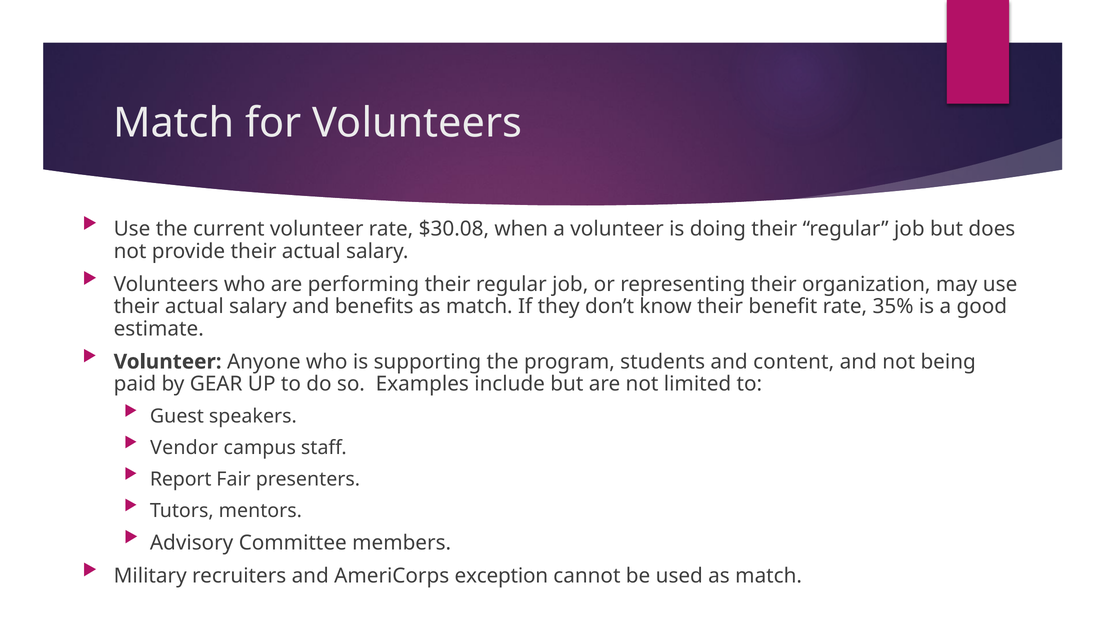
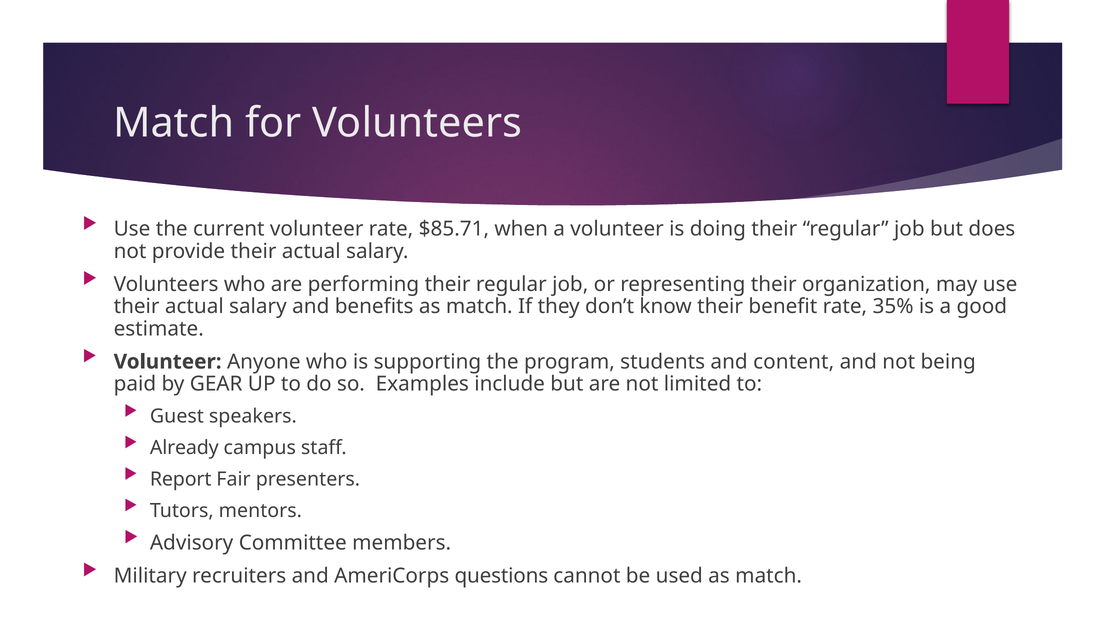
$30.08: $30.08 -> $85.71 (454, 229)
Vendor: Vendor -> Already (184, 448)
exception: exception -> questions (501, 576)
